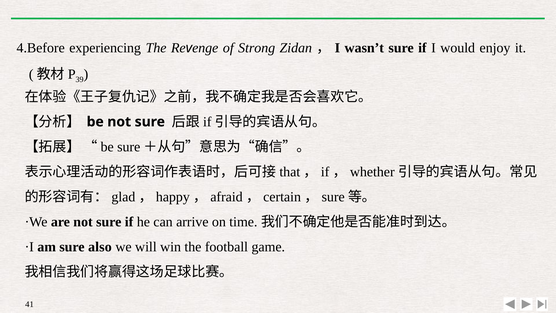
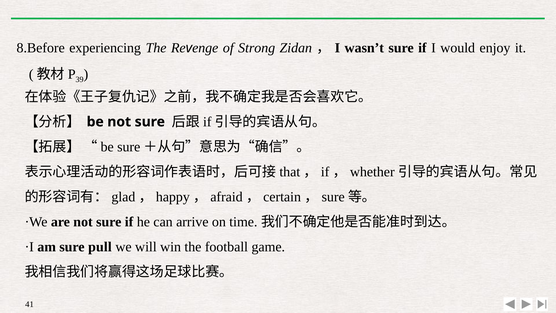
4.Before: 4.Before -> 8.Before (41, 48)
also: also -> pull (100, 247)
